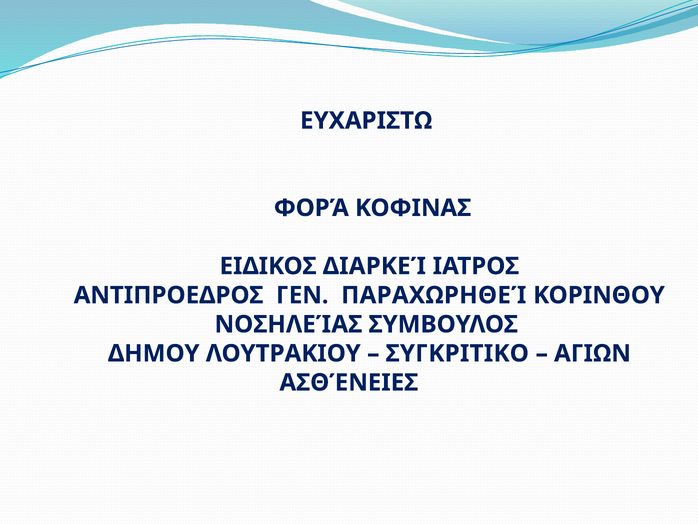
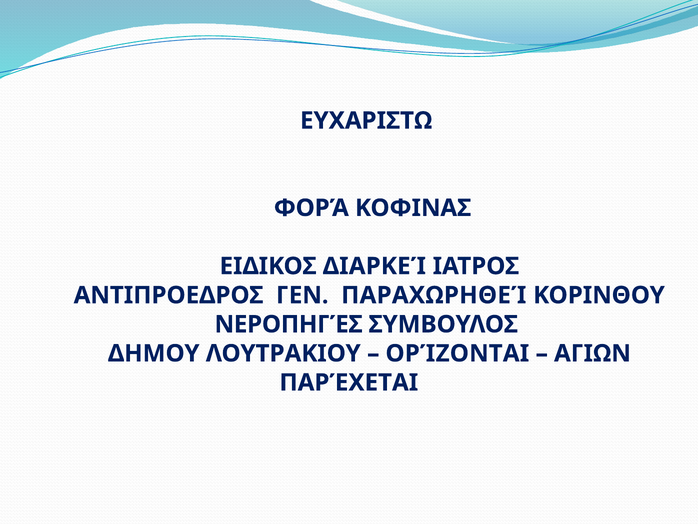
ΝΟΣΗΛΕΊΑΣ: ΝΟΣΗΛΕΊΑΣ -> ΝΕΡΟΠΗΓΈΣ (289, 324)
ΣΥΓΚΡΙΤΙΚΟ: ΣΥΓΚΡΙΤΙΚΟ -> ΟΡΊΖΟΝΤΑΙ (457, 353)
ΑΣΘΈΝΕΙΕΣ: ΑΣΘΈΝΕΙΕΣ -> ΠΑΡΈΧΕΤΑΙ (349, 382)
